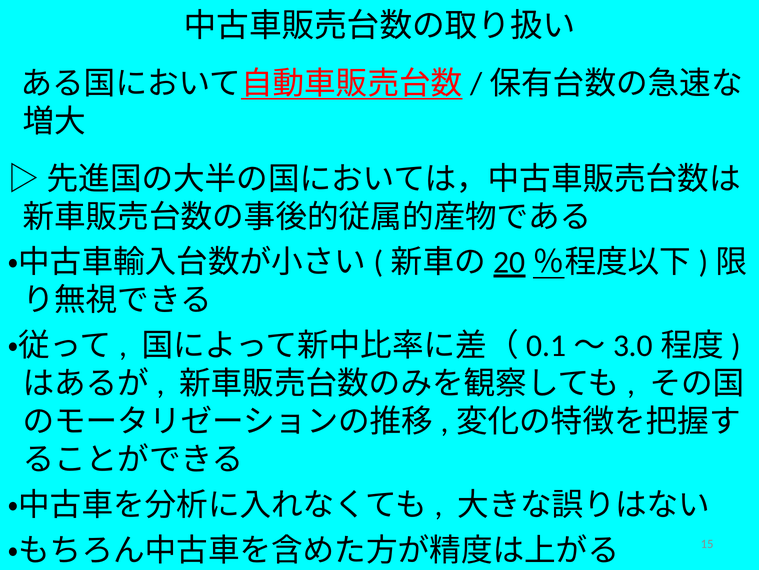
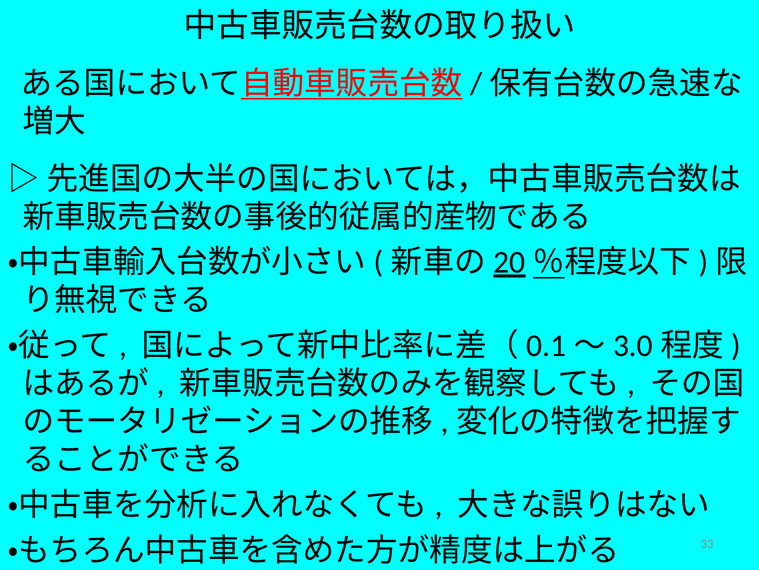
15: 15 -> 33 (707, 544)
